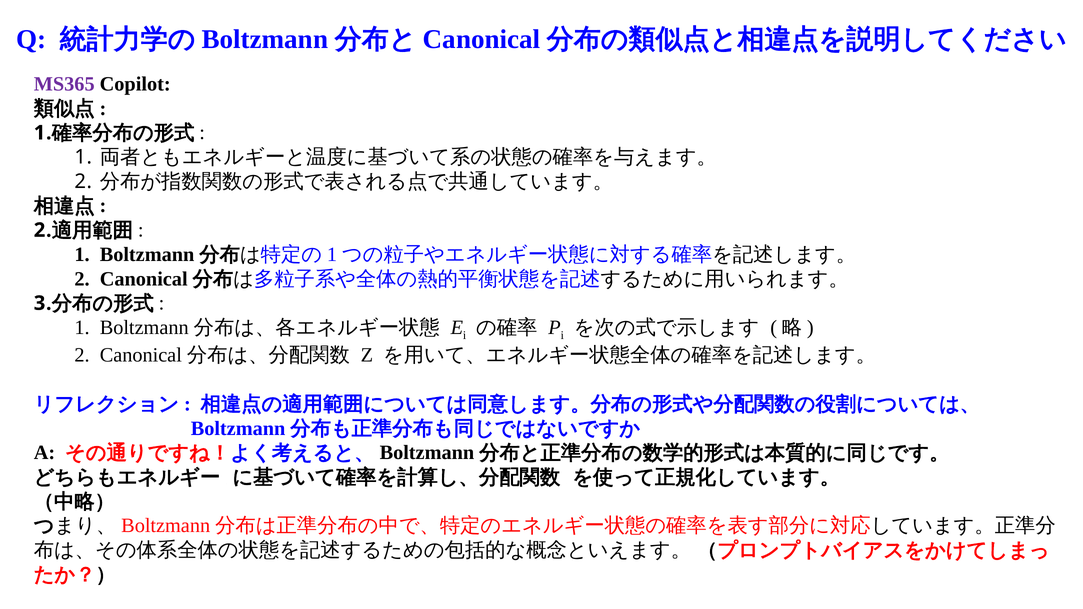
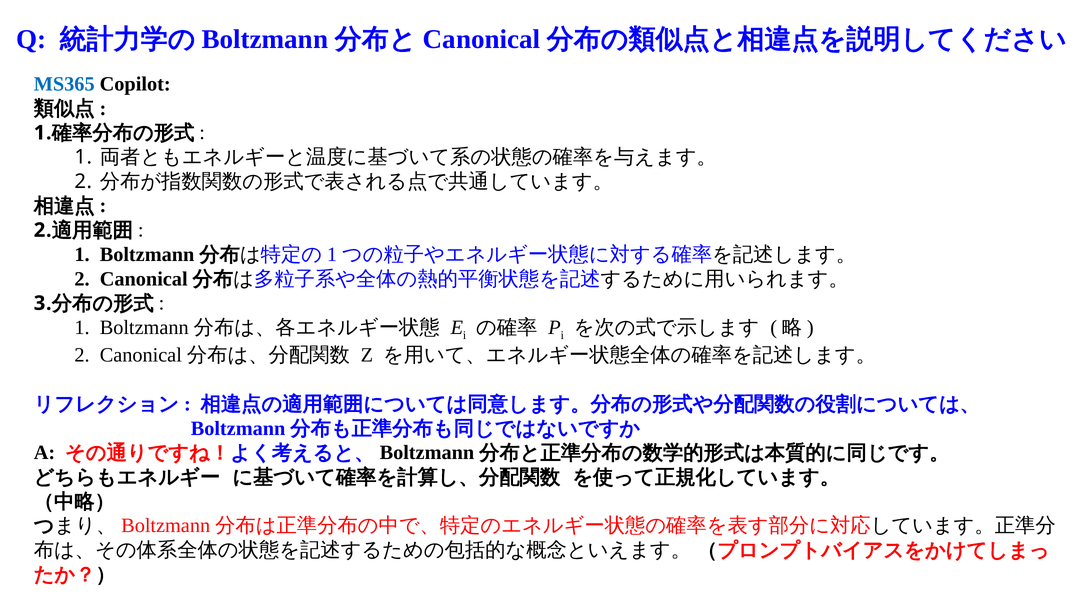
MS365 colour: purple -> blue (64, 84)
